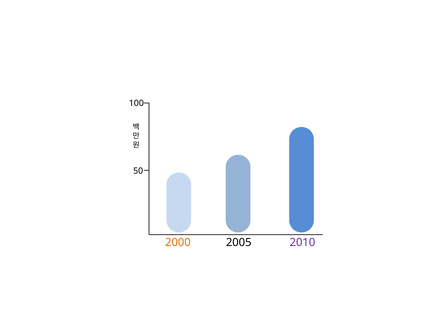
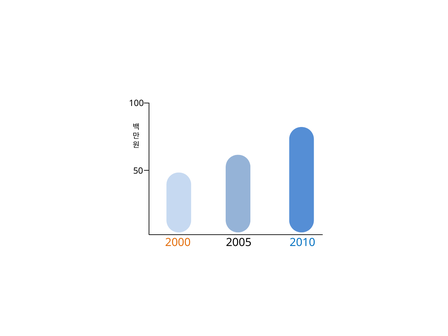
2010 colour: purple -> blue (302, 242)
